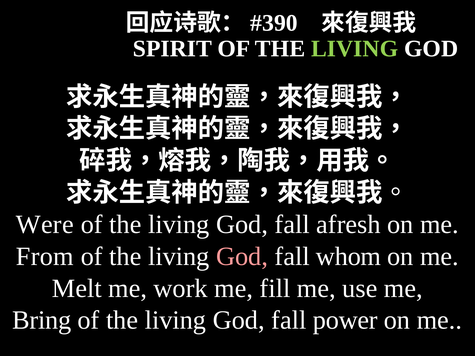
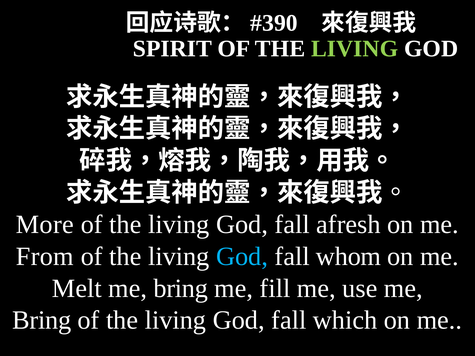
Were: Were -> More (45, 225)
God colour: pink -> light blue (242, 257)
Melt me work: work -> bring (181, 289)
power: power -> which (345, 321)
